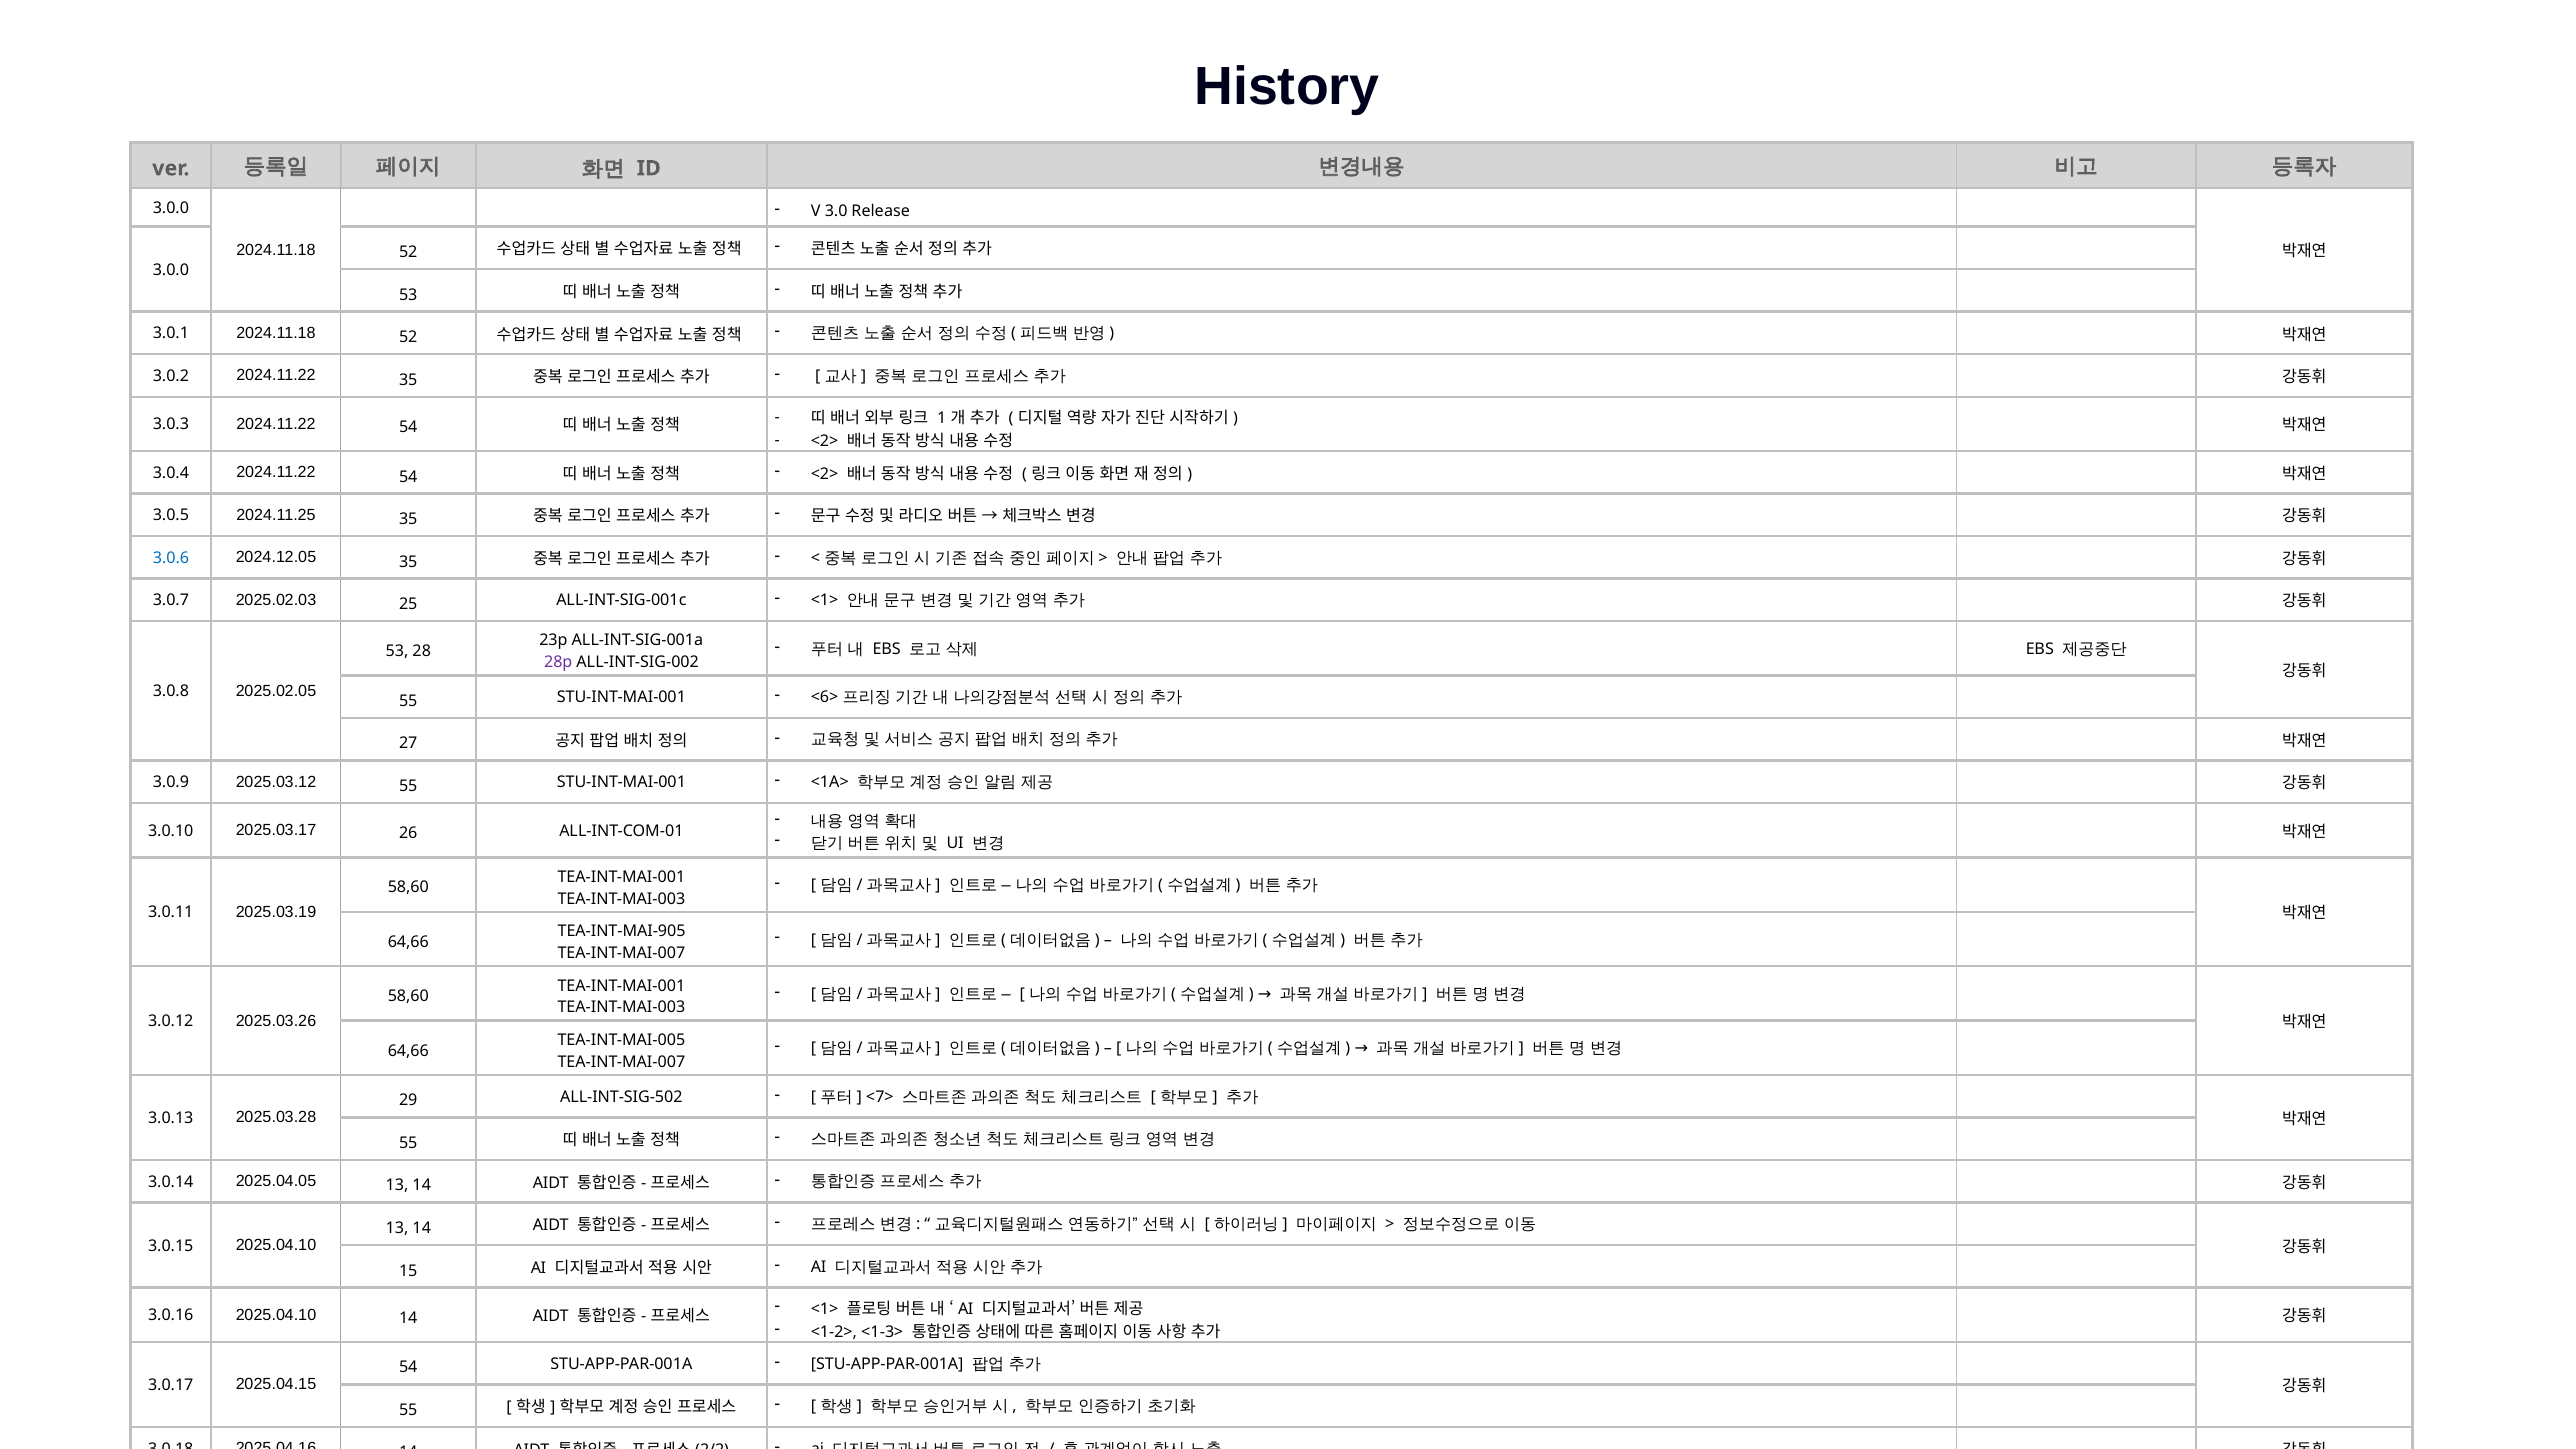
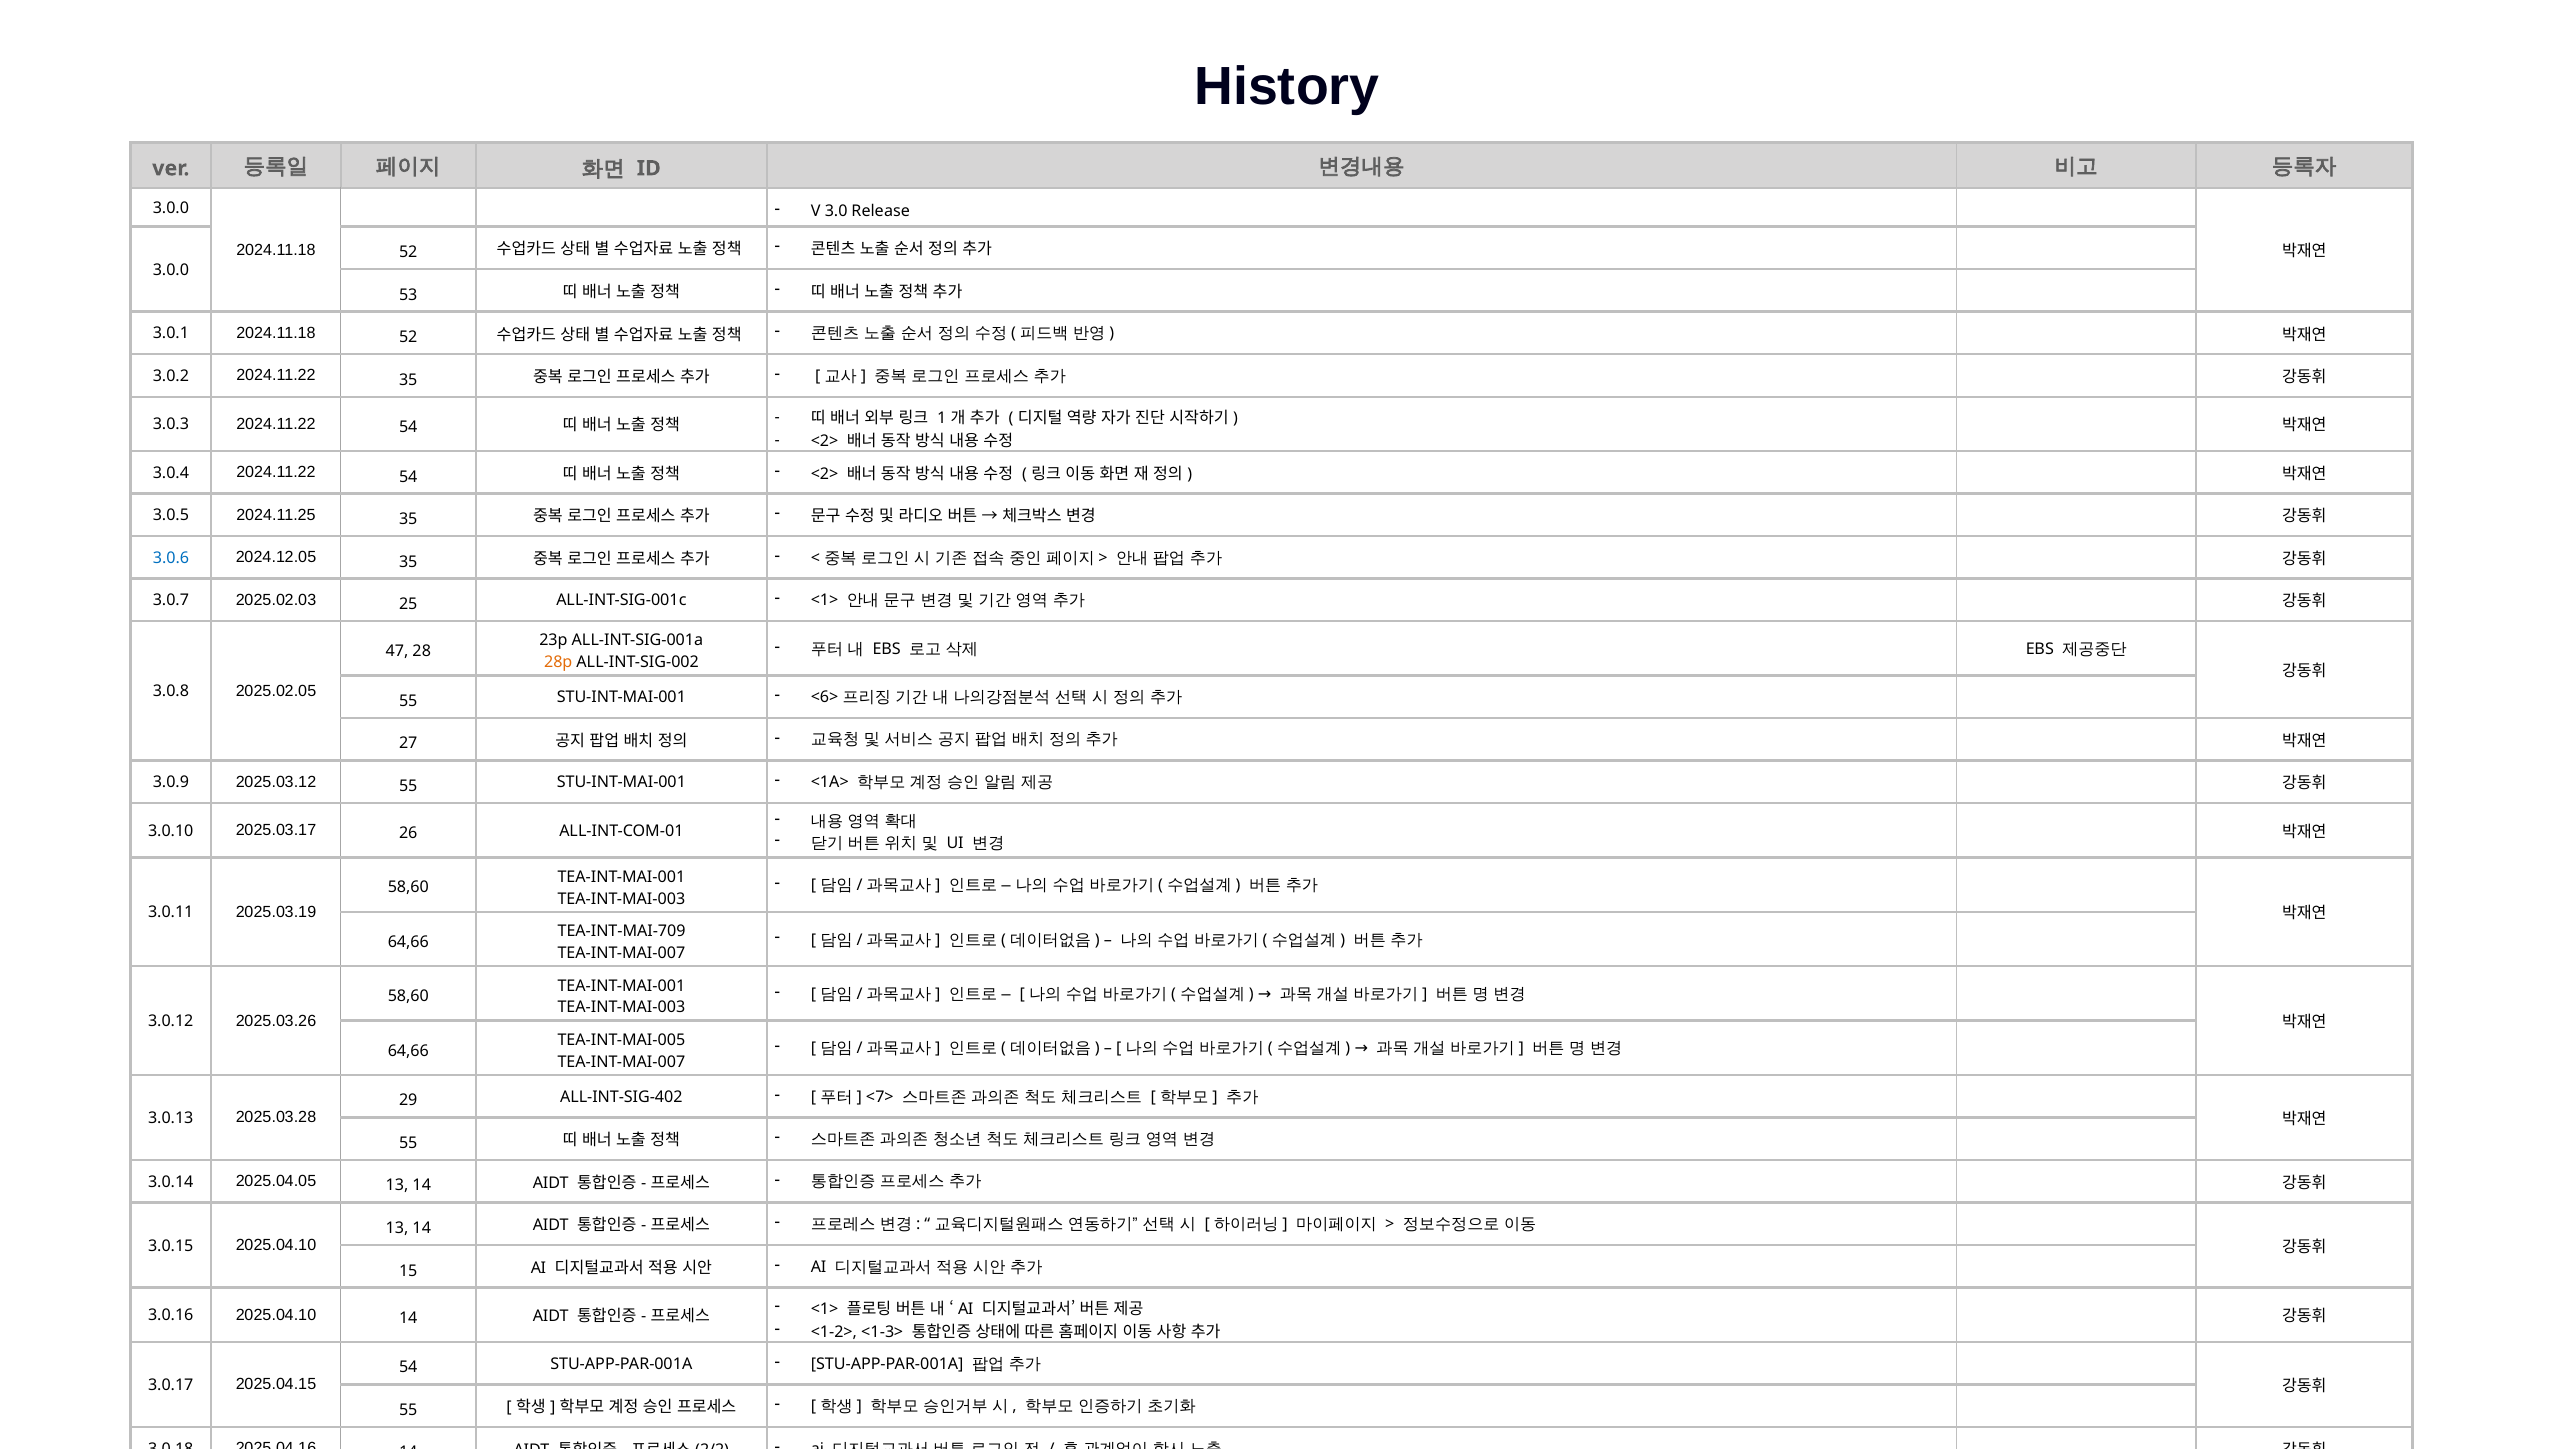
53: 53 -> 47 (397, 651)
28p colour: purple -> orange (558, 663)
TEA-INT-MAI-905: TEA-INT-MAI-905 -> TEA-INT-MAI-709 (622, 931)
ALL-INT-SIG-502: ALL-INT-SIG-502 -> ALL-INT-SIG-402 (621, 1097)
